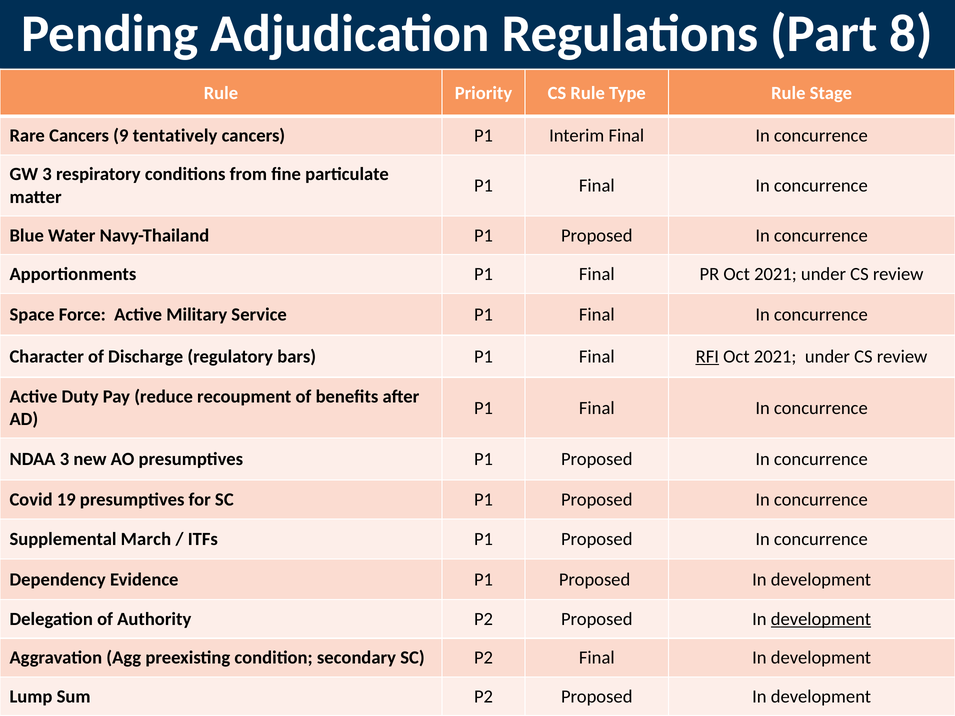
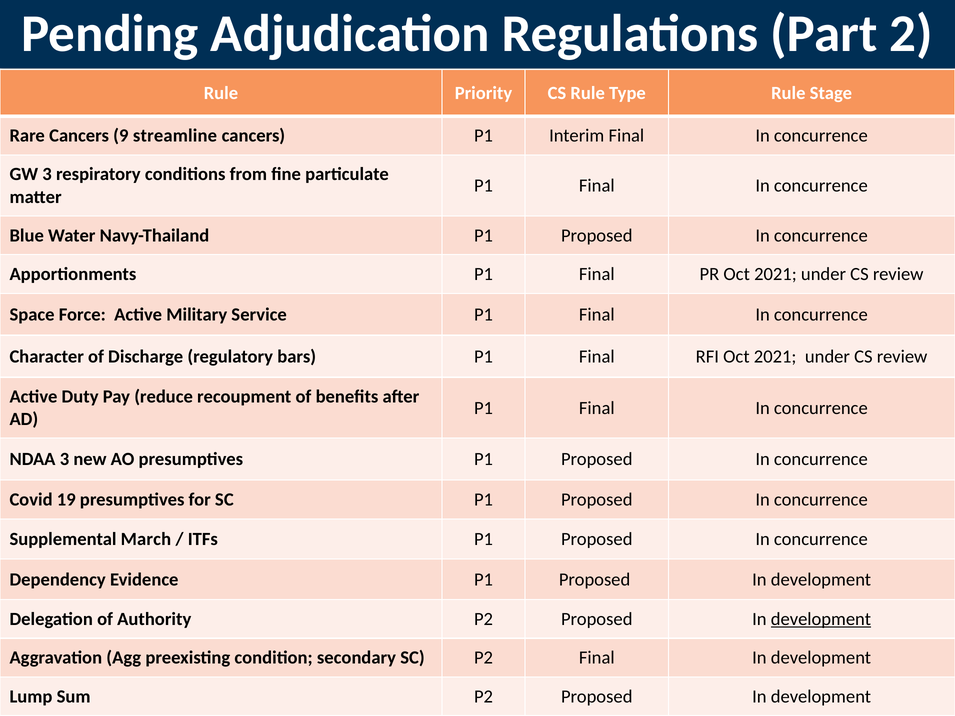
8: 8 -> 2 (911, 34)
tentatively: tentatively -> streamline (175, 136)
RFI underline: present -> none (707, 357)
